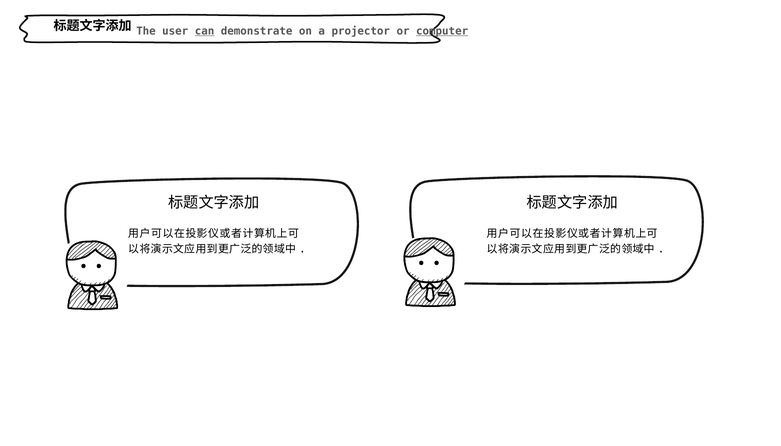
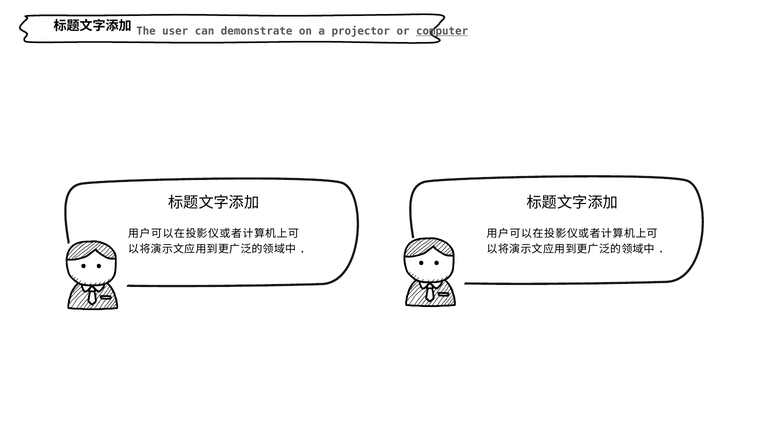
can underline: present -> none (205, 31)
